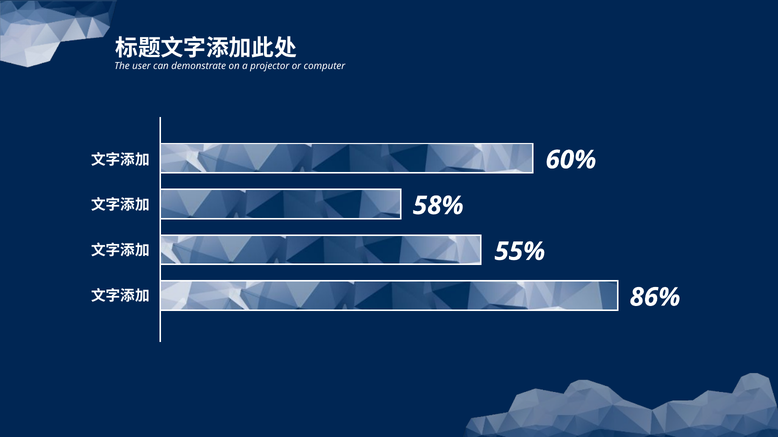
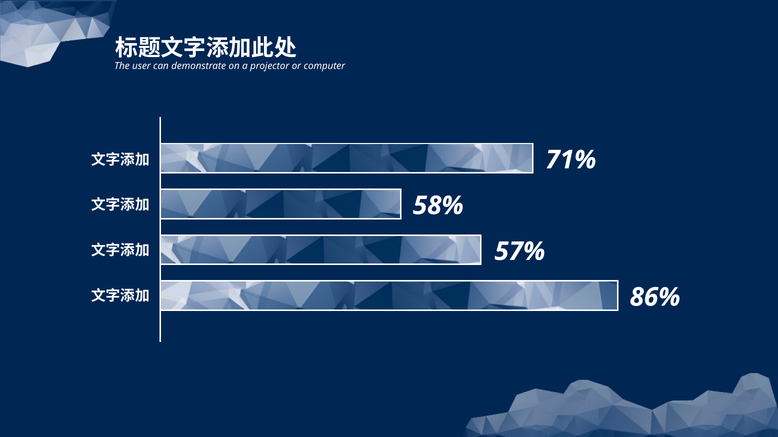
60%: 60% -> 71% (571, 160)
55%: 55% -> 57% (520, 252)
